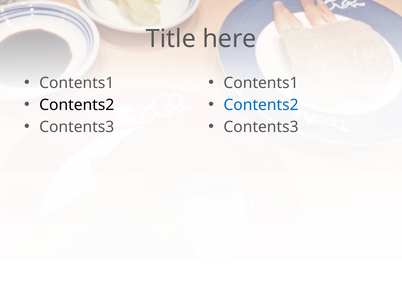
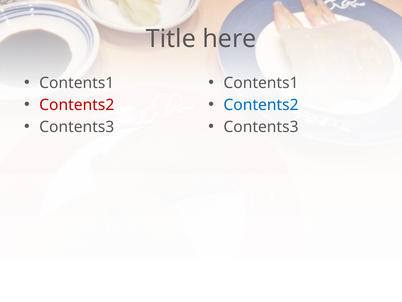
Contents2 colour: black -> red (77, 105)
